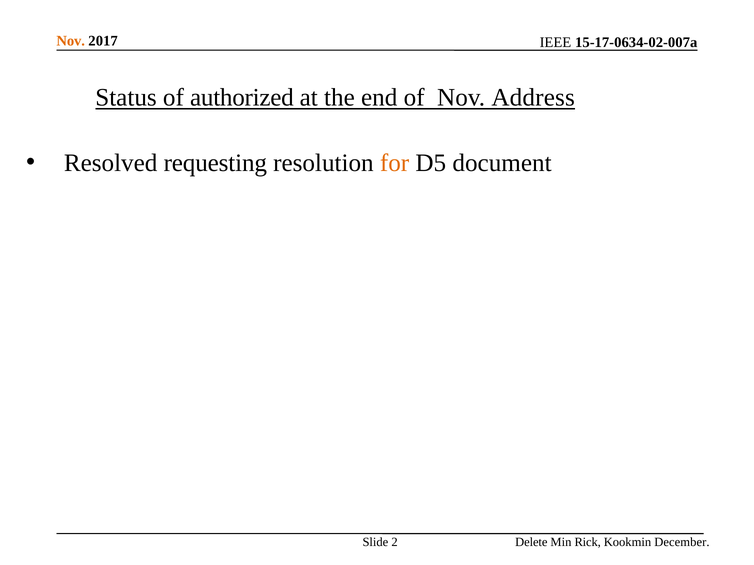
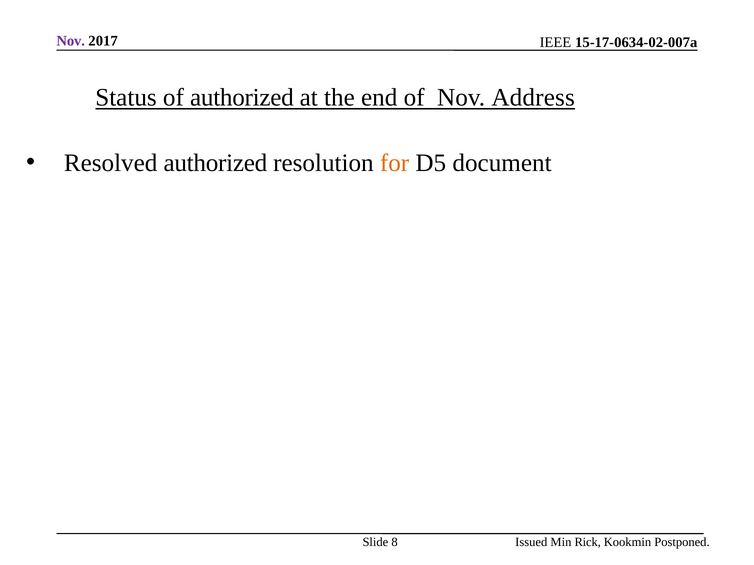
Nov colour: orange -> purple (71, 41)
Resolved requesting: requesting -> authorized (215, 163)
2: 2 -> 8 (395, 542)
Delete: Delete -> Issued (531, 542)
December: December -> Postponed (682, 542)
